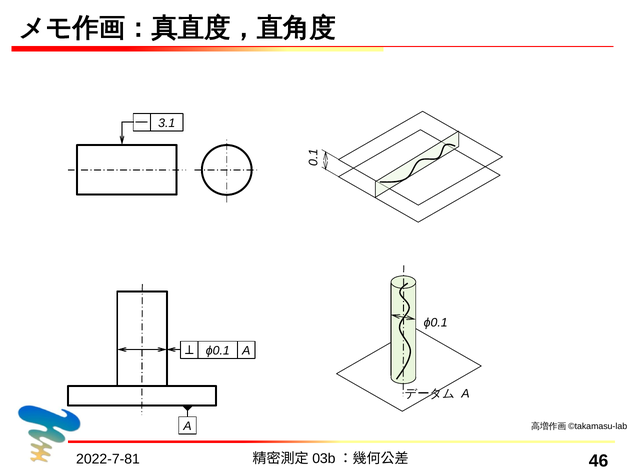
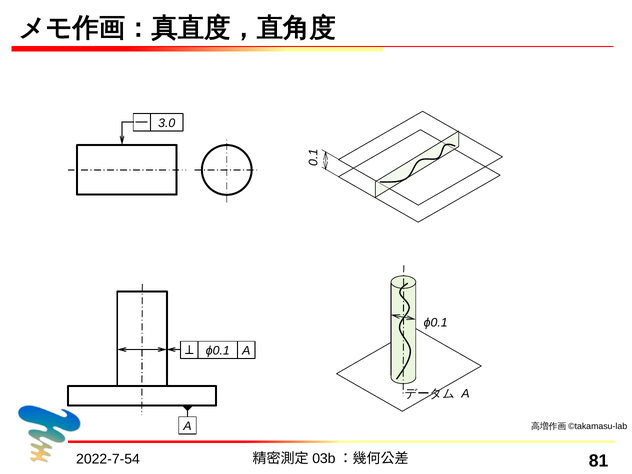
3.1: 3.1 -> 3.0 (167, 123)
2022-7-81: 2022-7-81 -> 2022-7-54 (108, 459)
46: 46 -> 81 (599, 461)
